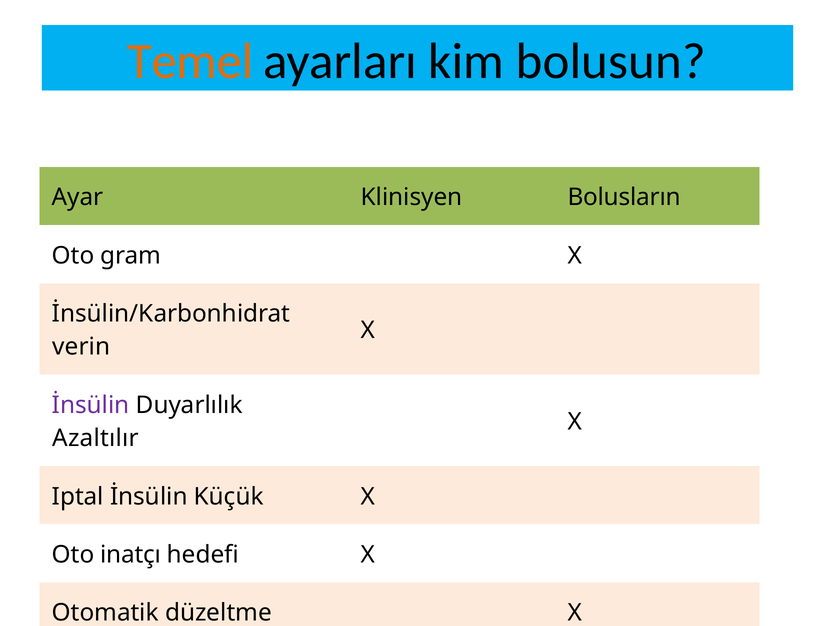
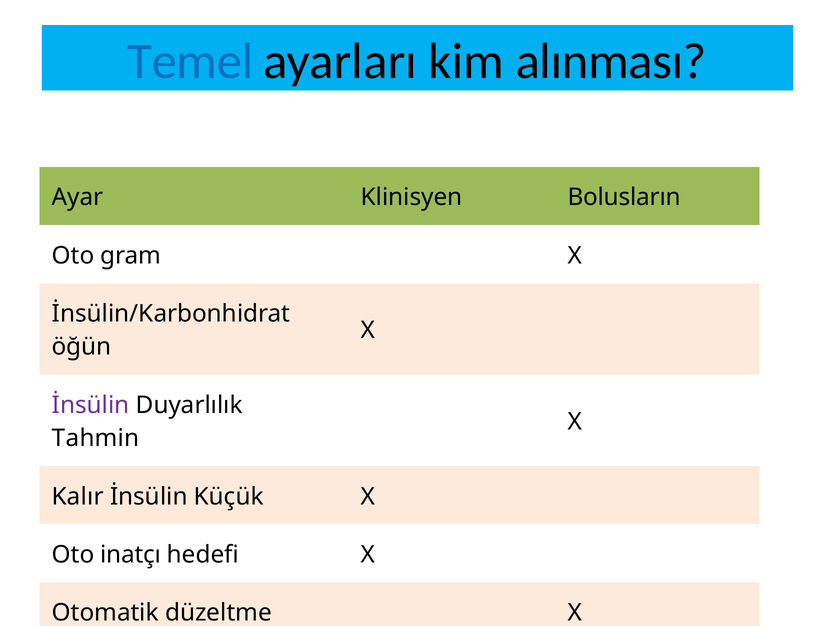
Temel colour: orange -> blue (190, 61)
bolusun: bolusun -> alınması (611, 61)
verin: verin -> öğün (81, 347)
Azaltılır: Azaltılır -> Tahmin (96, 438)
Iptal: Iptal -> Kalır (78, 497)
